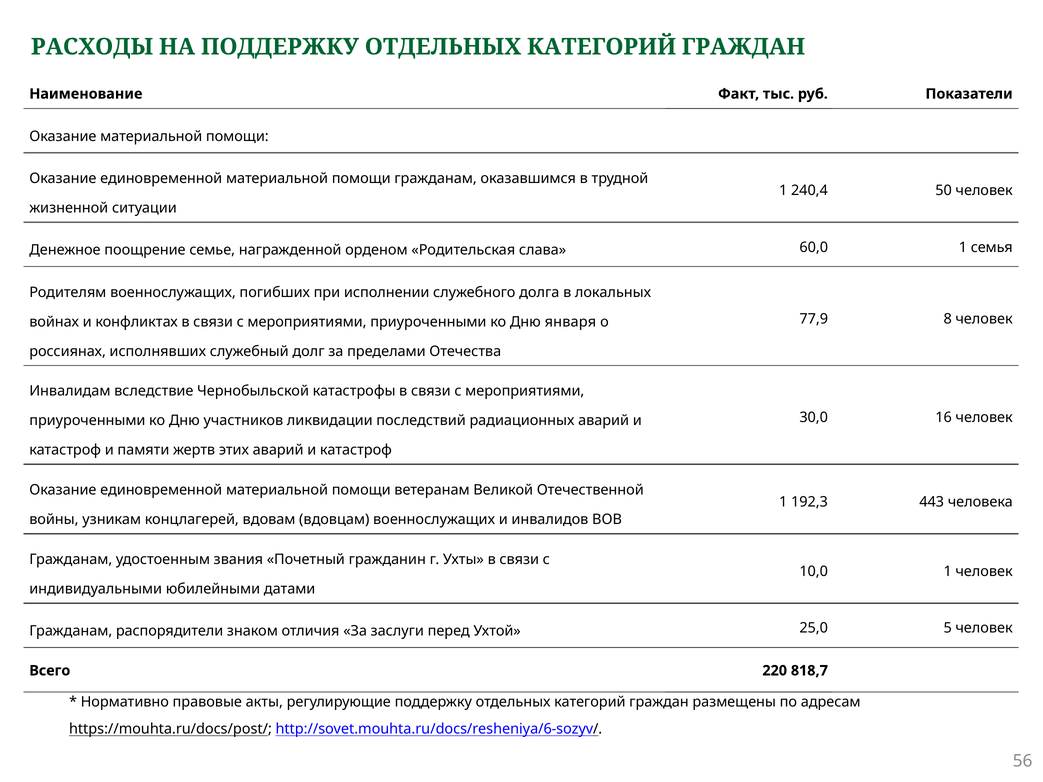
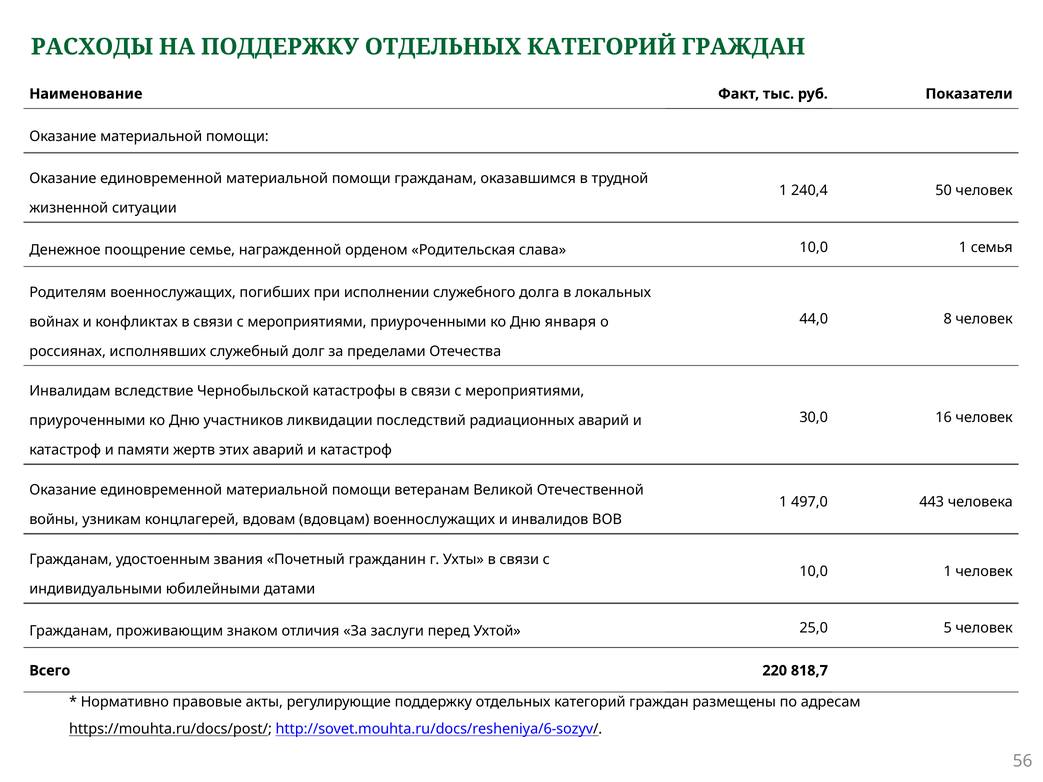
слава 60,0: 60,0 -> 10,0 (814, 247)
77,9: 77,9 -> 44,0 (814, 319)
192,3: 192,3 -> 497,0 (809, 502)
распорядители: распорядители -> проживающим (170, 631)
